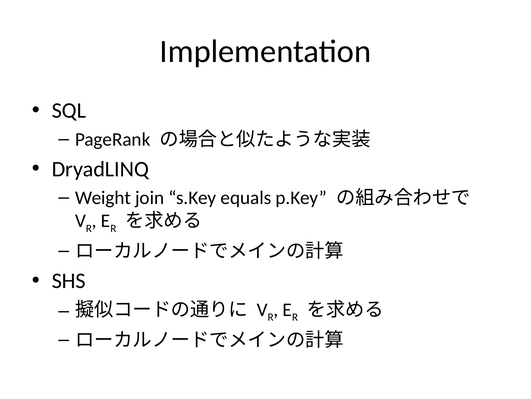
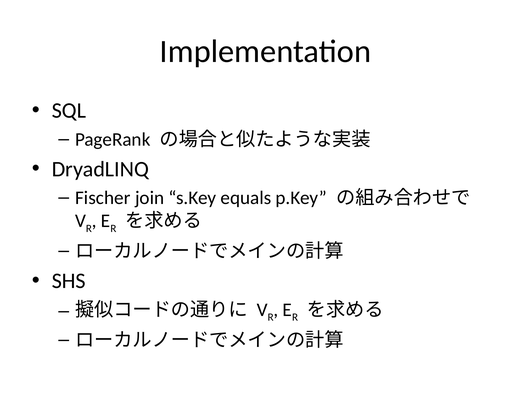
Weight: Weight -> Fischer (103, 198)
